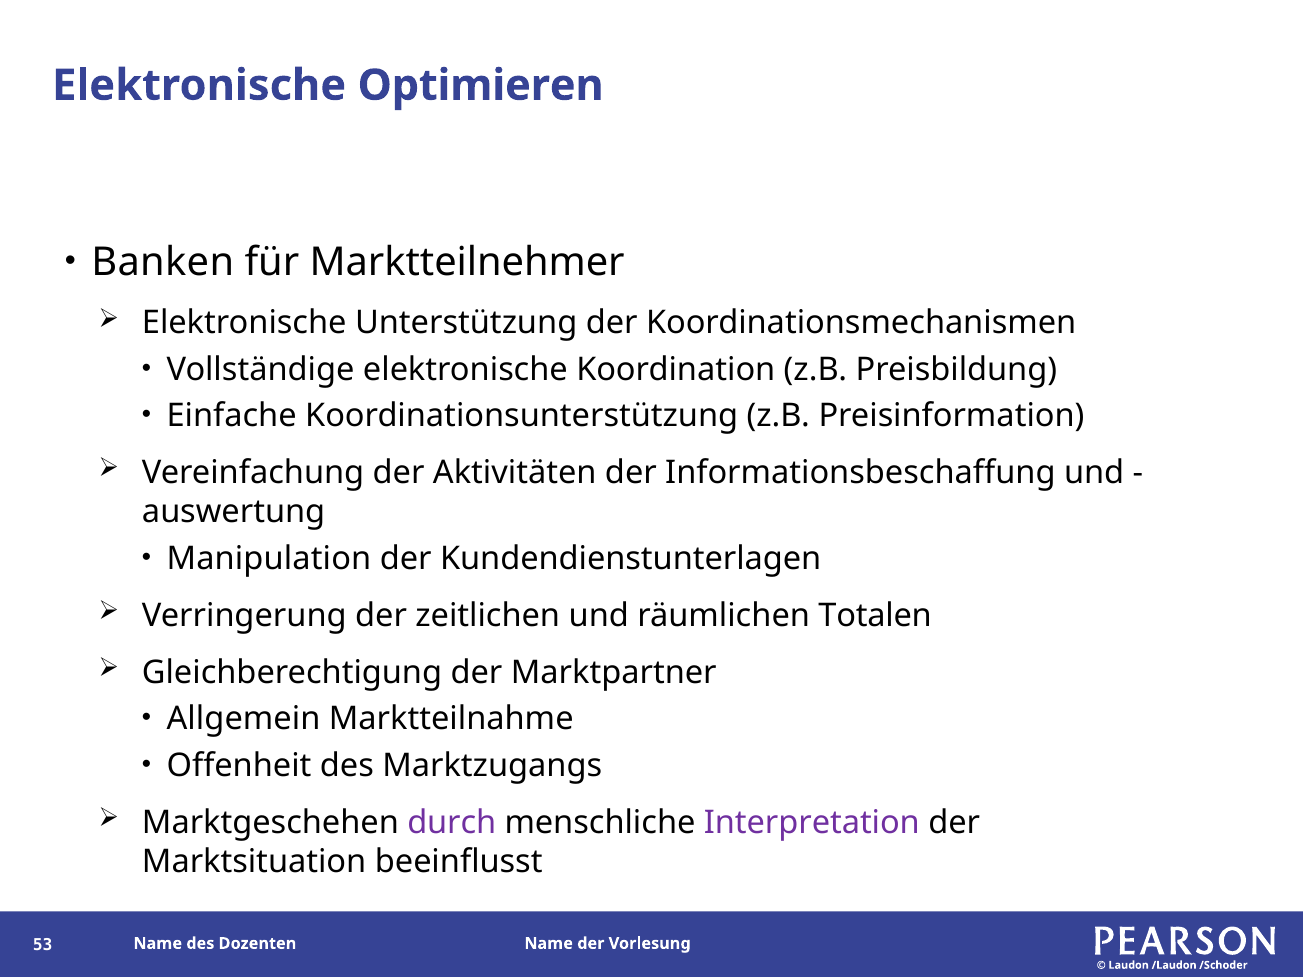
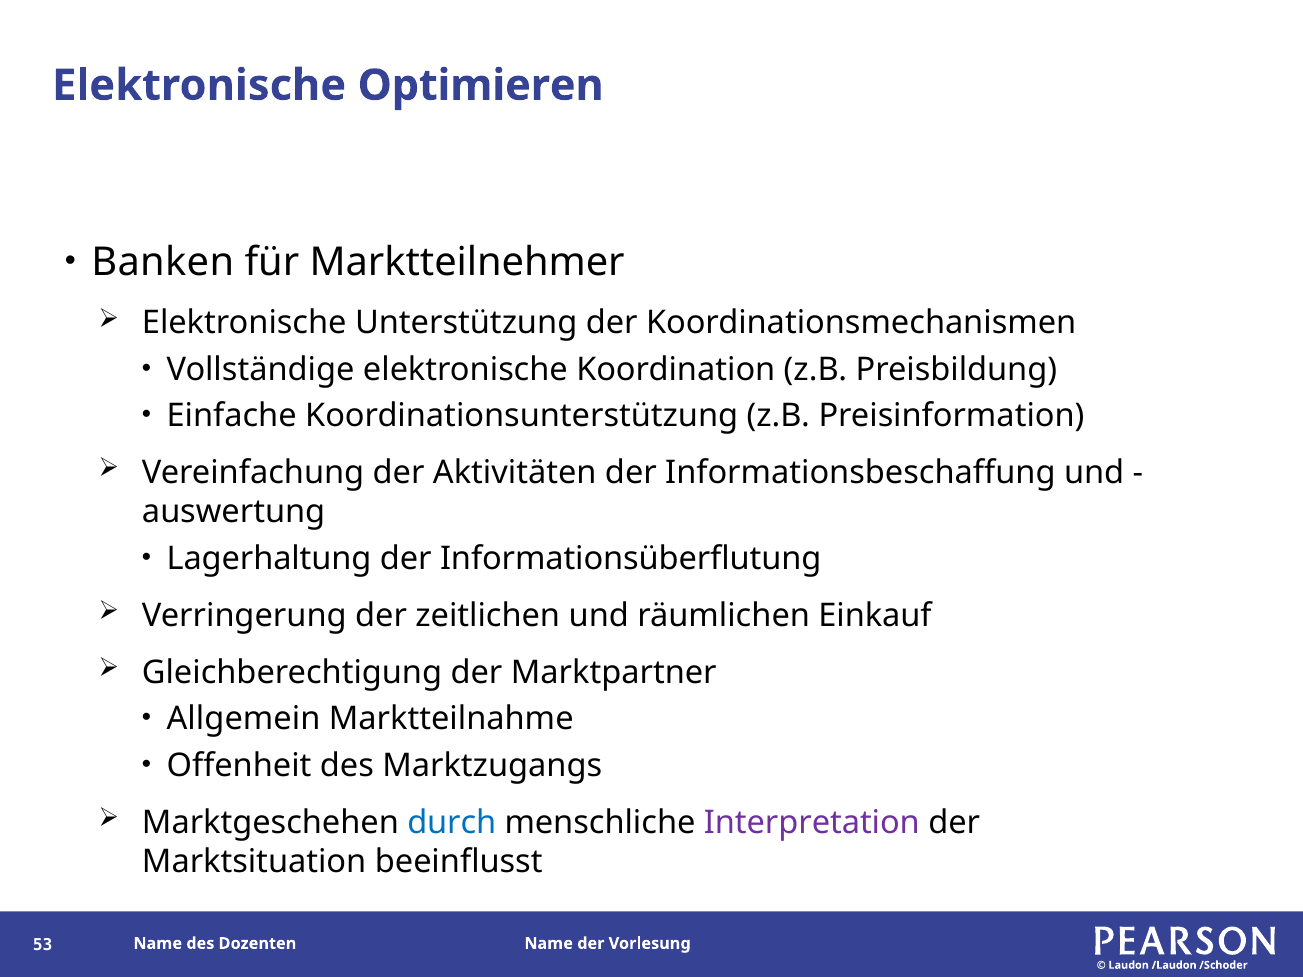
Manipulation: Manipulation -> Lagerhaltung (269, 559)
Kundendienstunterlagen: Kundendienstunterlagen -> Informationsüberflutung (631, 559)
Totalen: Totalen -> Einkauf (875, 616)
durch colour: purple -> blue (452, 823)
